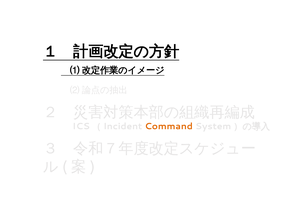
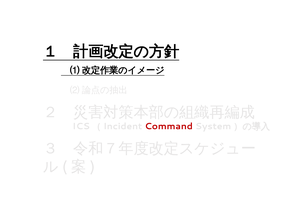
Command colour: orange -> red (169, 127)
